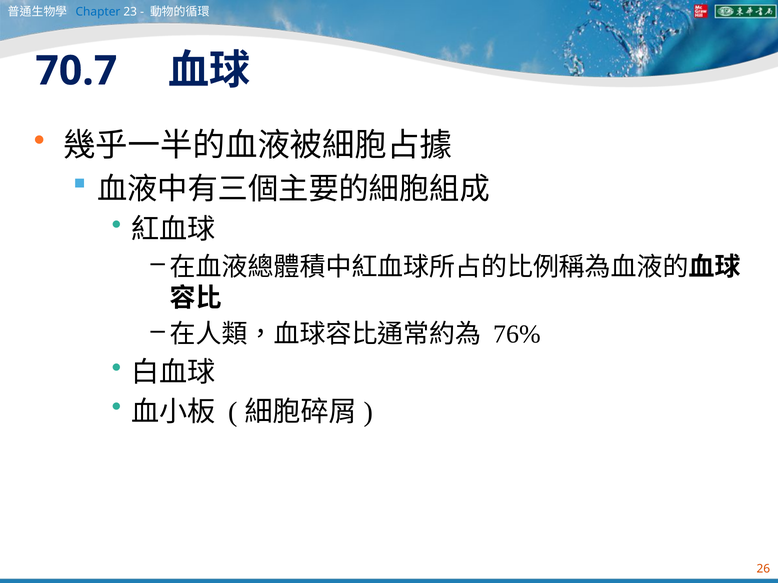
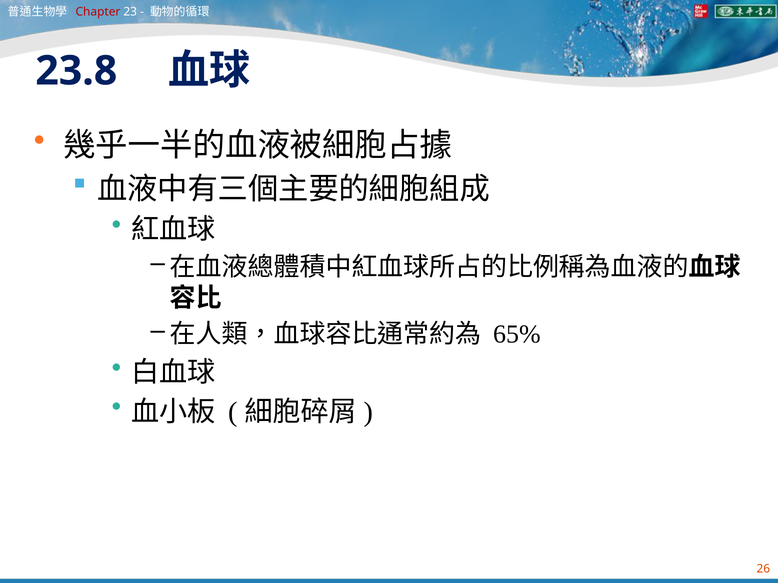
Chapter colour: blue -> red (98, 12)
70.7: 70.7 -> 23.8 (76, 71)
76%: 76% -> 65% (517, 335)
